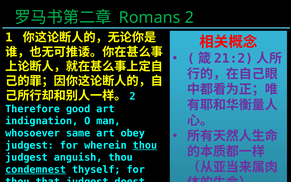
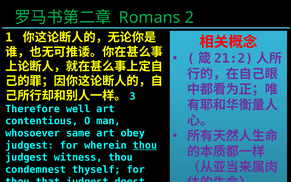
2: 2 -> 3 (132, 96)
good: good -> well (78, 109)
indignation: indignation -> contentious (42, 121)
anguish: anguish -> witness (78, 157)
condemnest underline: present -> none (36, 169)
